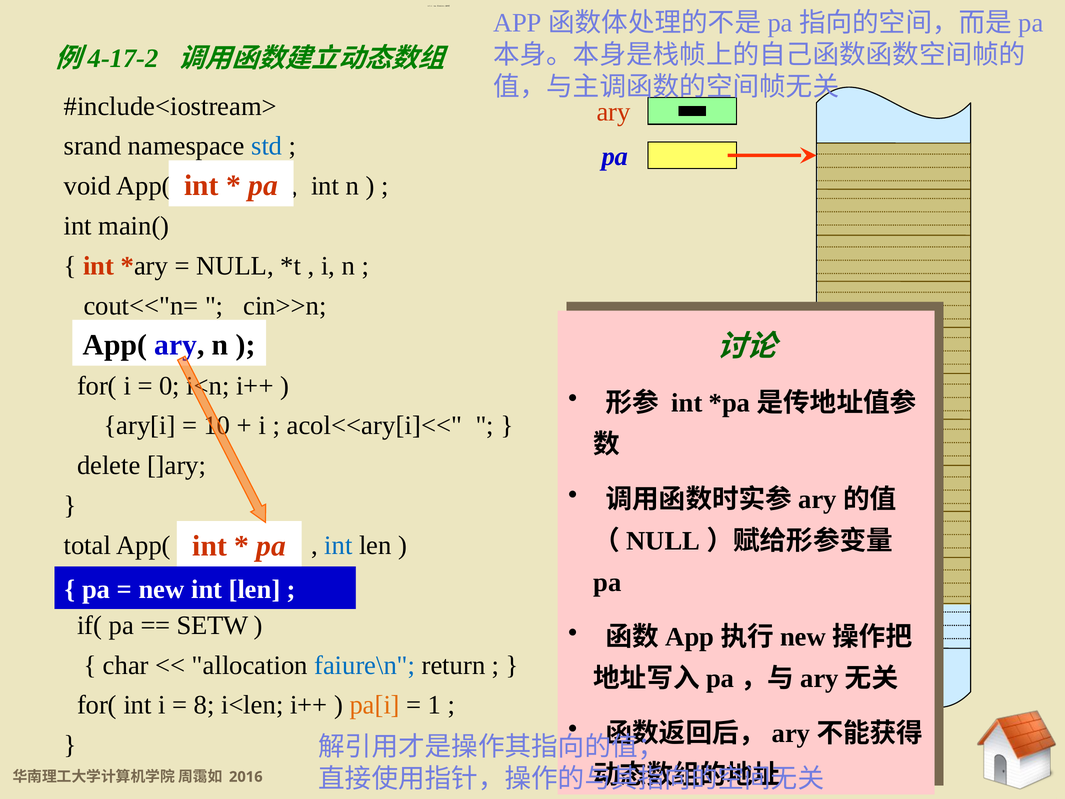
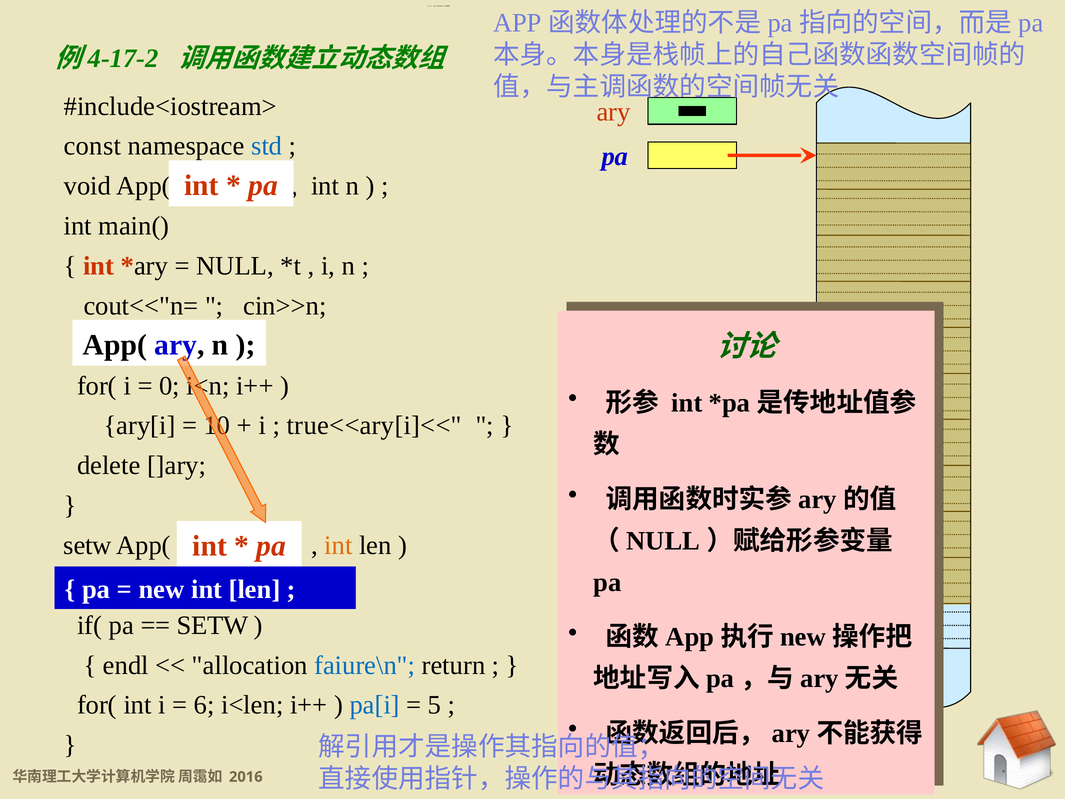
srand: srand -> const (92, 146)
acol<<ary[i]<<: acol<<ary[i]<< -> true<<ary[i]<< (374, 426)
total: total -> setw (87, 545)
int colour: blue -> orange (338, 545)
char: char -> endl (126, 665)
8: 8 -> 6 (204, 705)
pa[i colour: orange -> blue (375, 705)
1: 1 -> 5 (435, 705)
